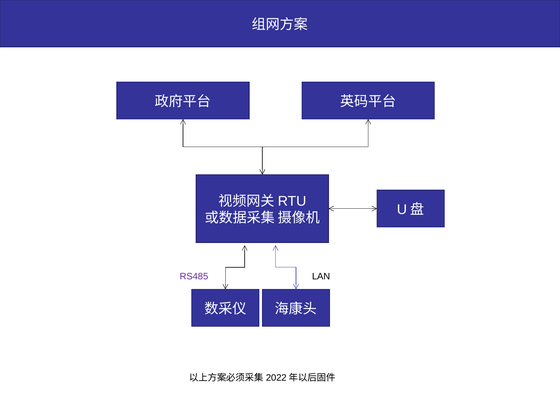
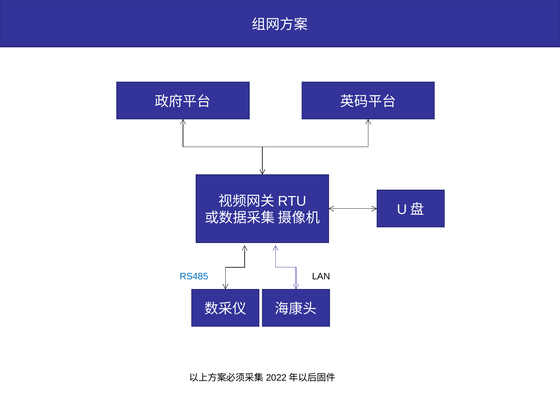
RS485 colour: purple -> blue (194, 276)
